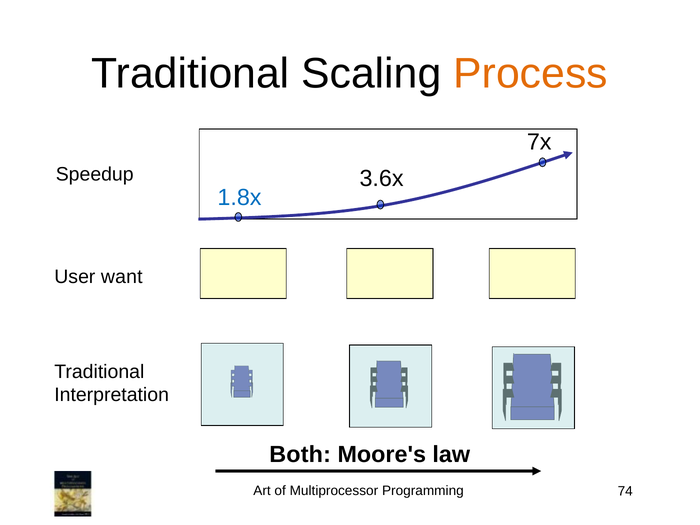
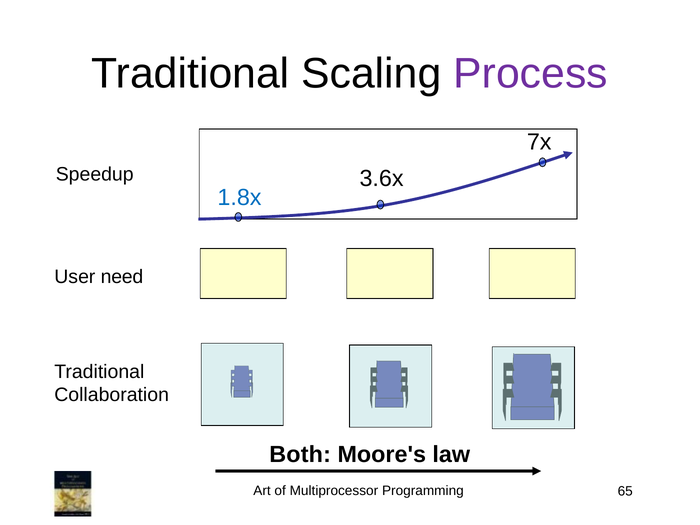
Process colour: orange -> purple (531, 74)
want: want -> need (122, 277)
Interpretation: Interpretation -> Collaboration (112, 395)
74: 74 -> 65 (625, 491)
